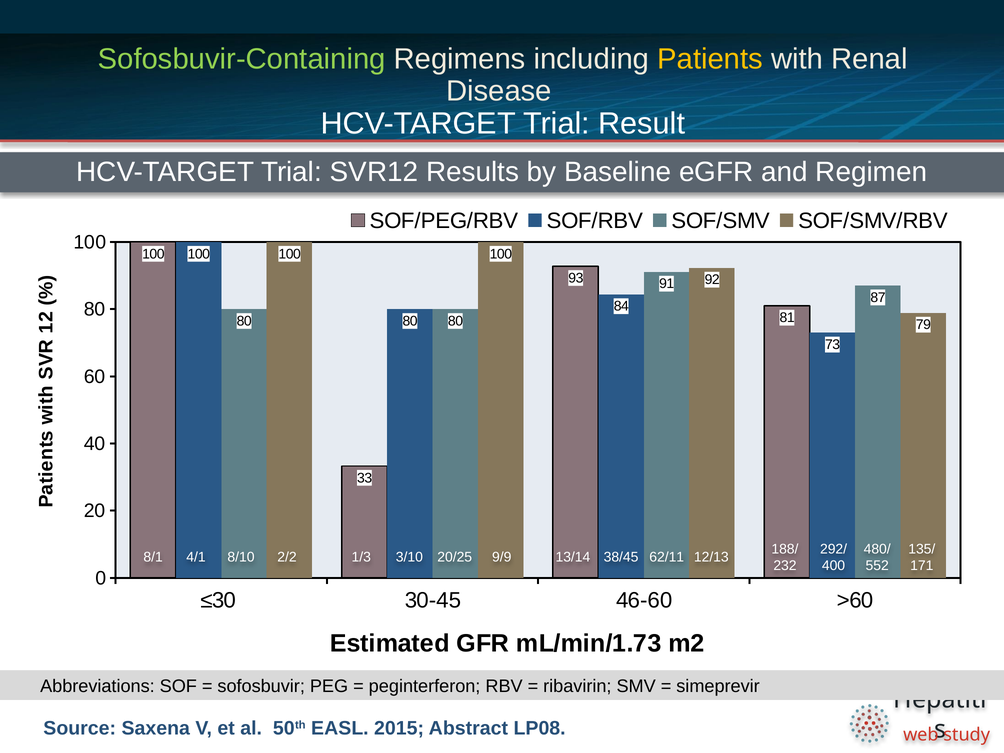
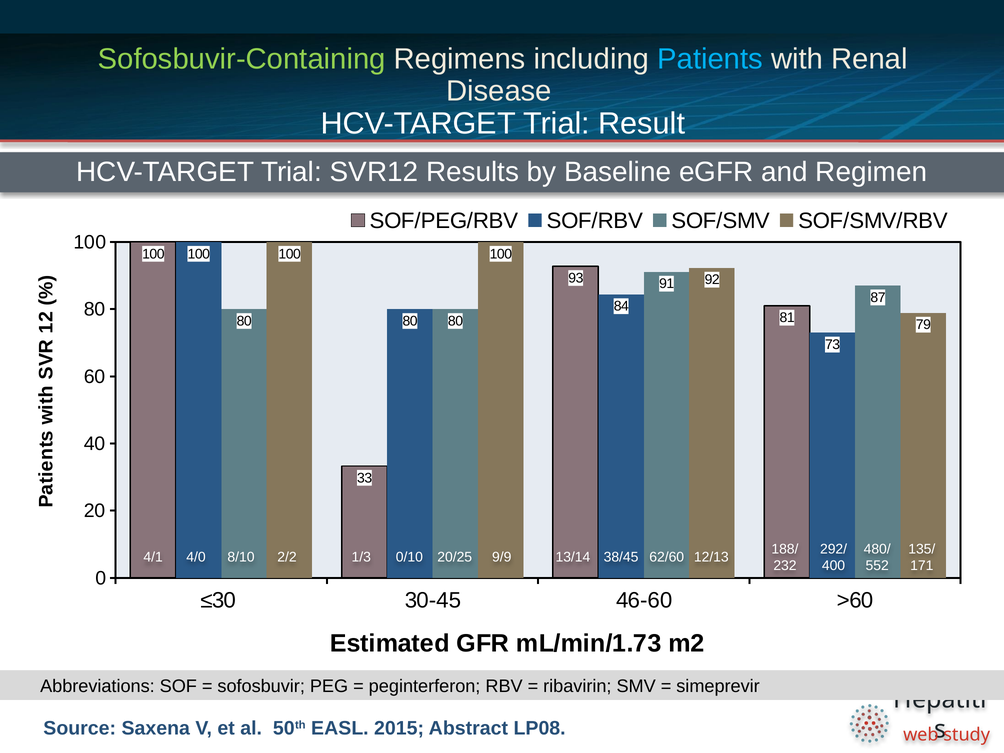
Patients colour: yellow -> light blue (710, 59)
8/1: 8/1 -> 4/1 (153, 557)
4/1: 4/1 -> 4/0 (196, 557)
3/10: 3/10 -> 0/10 (409, 557)
62/11: 62/11 -> 62/60 (667, 557)
